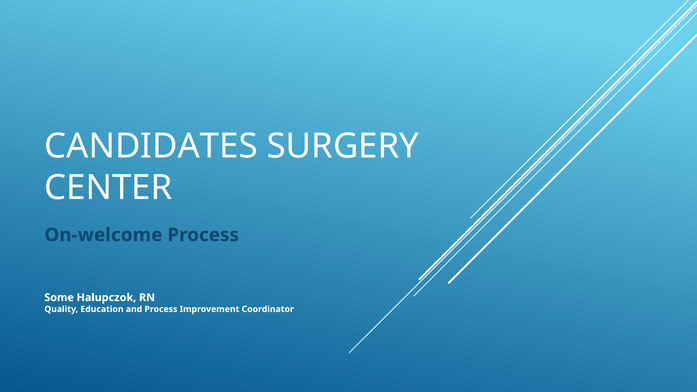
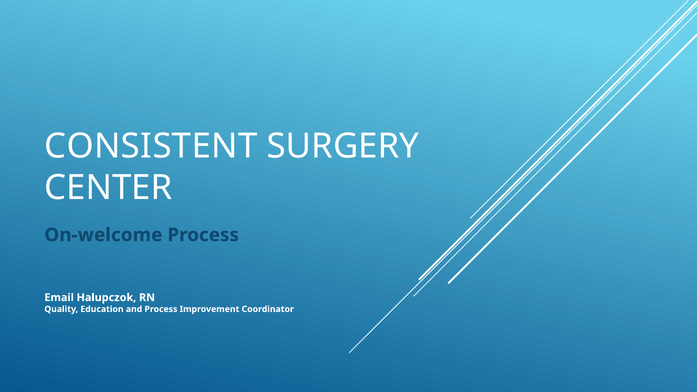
CANDIDATES: CANDIDATES -> CONSISTENT (151, 146)
Some: Some -> Email (59, 298)
